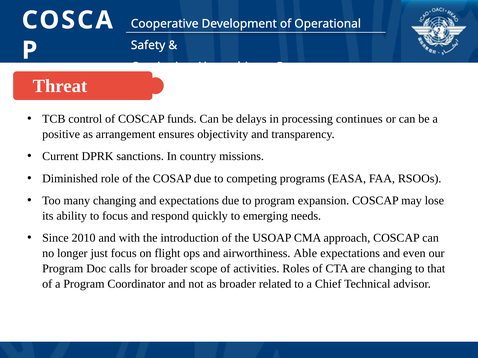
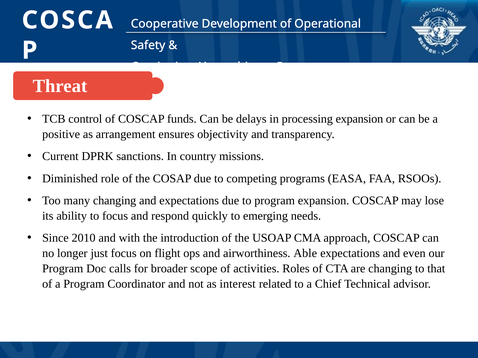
processing continues: continues -> expansion (359, 119)
as broader: broader -> interest (238, 284)
